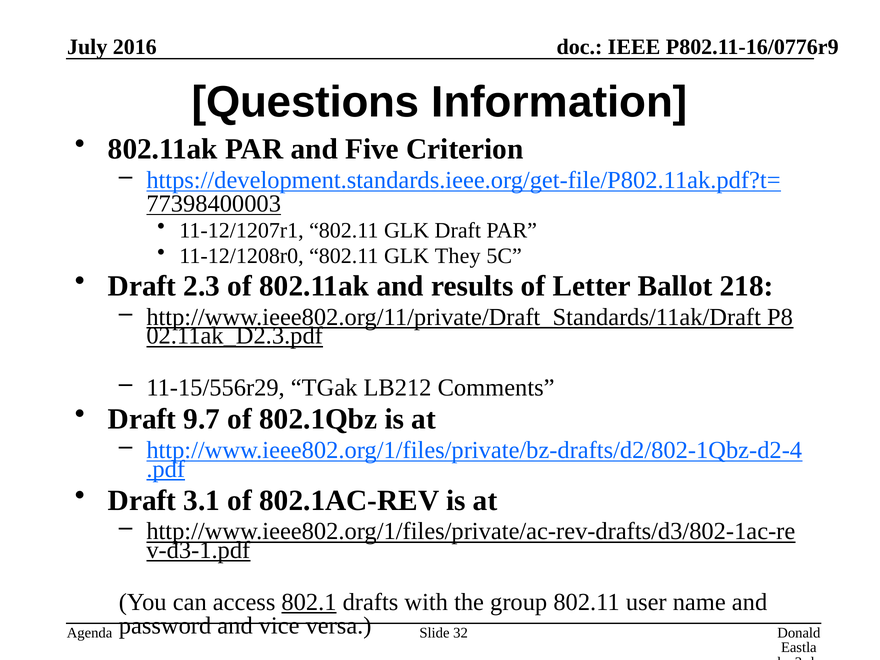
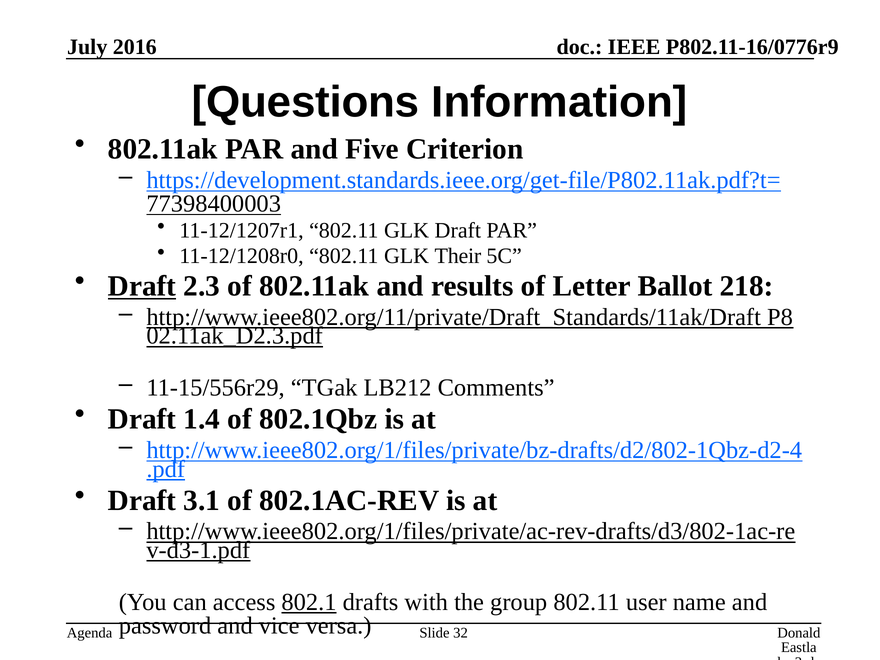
They: They -> Their (458, 256)
Draft underline: none -> present (142, 286)
9.7: 9.7 -> 1.4 (202, 419)
